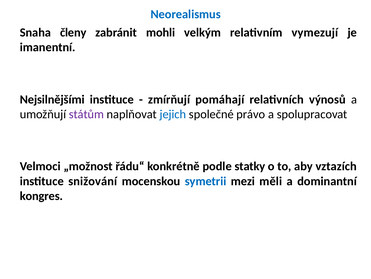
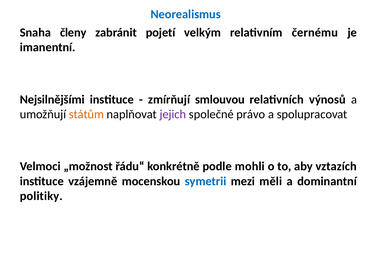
mohli: mohli -> pojetí (161, 32)
vymezují: vymezují -> černému (315, 32)
pomáhají: pomáhají -> smlouvou (220, 99)
státům colour: purple -> orange (86, 114)
jejich colour: blue -> purple (173, 114)
statky: statky -> mohli (250, 166)
snižování: snižování -> vzájemně (93, 181)
kongres: kongres -> politiky (41, 196)
